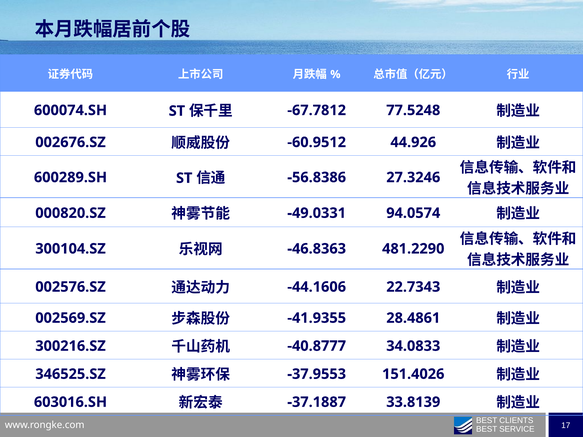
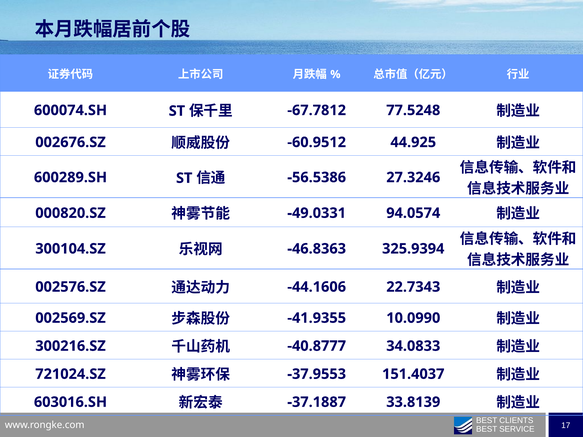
44.926: 44.926 -> 44.925 (413, 142)
-56.8386: -56.8386 -> -56.5386 (317, 177)
481.2290: 481.2290 -> 325.9394 (413, 249)
28.4861: 28.4861 -> 10.0990 (413, 318)
346525.SZ: 346525.SZ -> 721024.SZ (71, 374)
151.4026: 151.4026 -> 151.4037 (413, 374)
